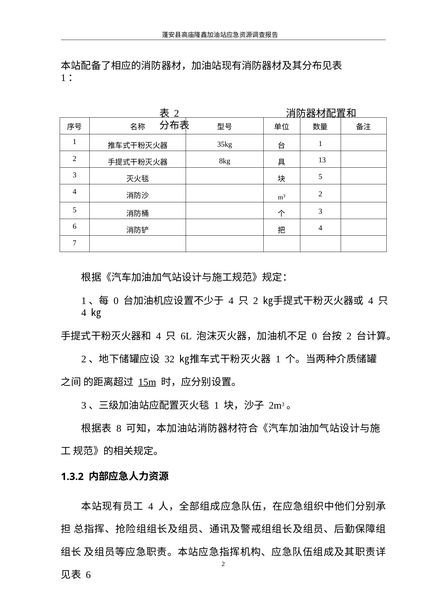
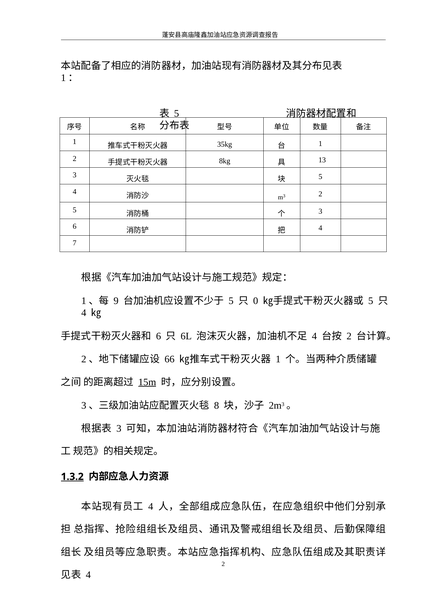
2: 2 -> 5 (177, 114)
0: 0 -> 9 (116, 301)
4: 4 -> 5 (231, 301)
2: 2 -> 0 (256, 301)
4: 4 -> 5 (371, 301)
4: 4 -> 6 (159, 336)
0: 0 -> 4 (314, 336)
32: 32 -> 66 (170, 359)
1: 1 -> 8 (217, 405)
8: 8 -> 3 (119, 428)
1.3.2 underline: none -> present (72, 477)
6: 6 -> 4 (88, 575)
